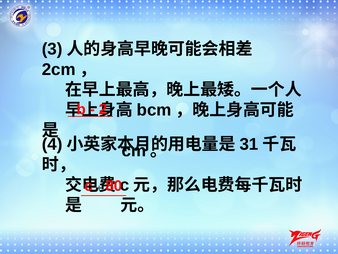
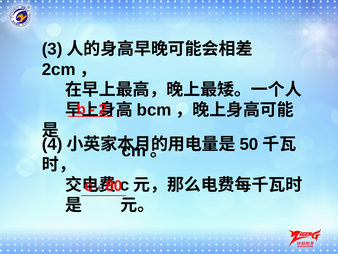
31: 31 -> 50 (249, 144)
